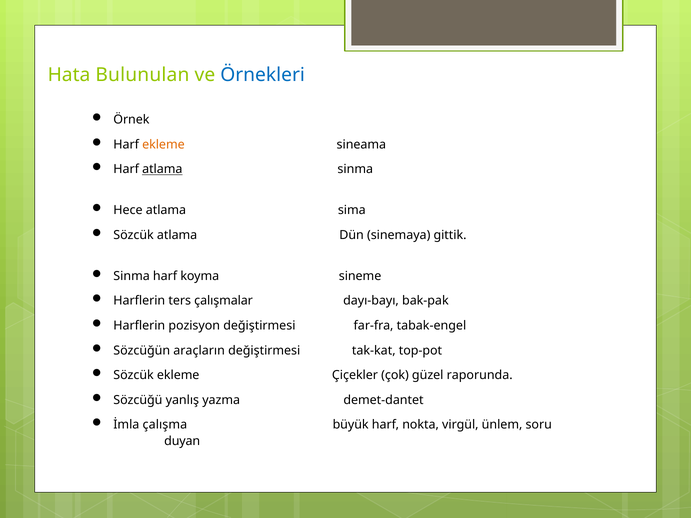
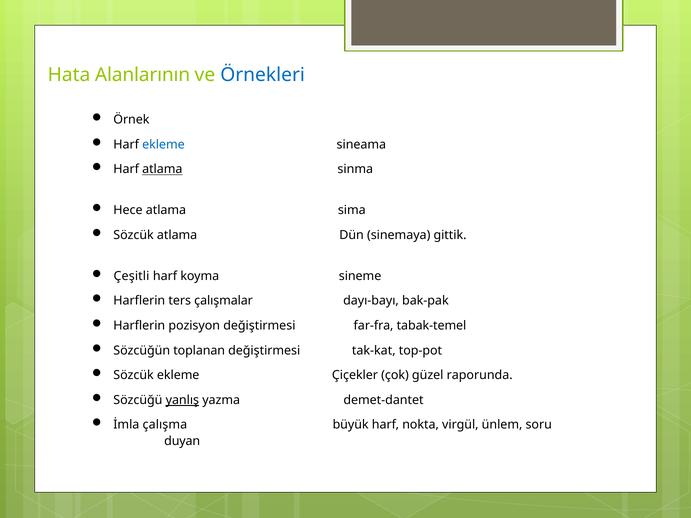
Bulunulan: Bulunulan -> Alanlarının (143, 75)
ekleme colour: orange -> blue (163, 145)
Sinma: Sinma -> Çeşitli (132, 276)
tabak-engel: tabak-engel -> tabak-temel (431, 326)
araçların: araçların -> toplanan (199, 351)
yanlış underline: none -> present (182, 400)
